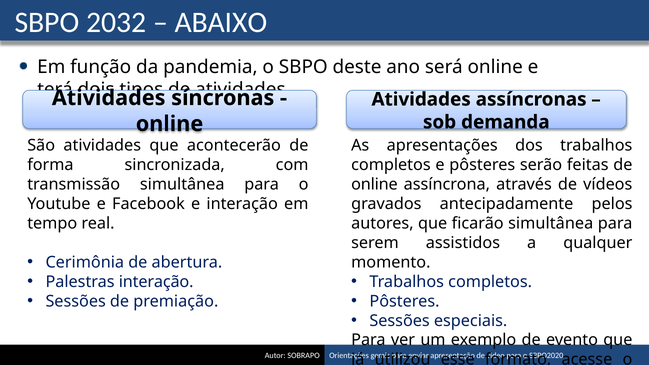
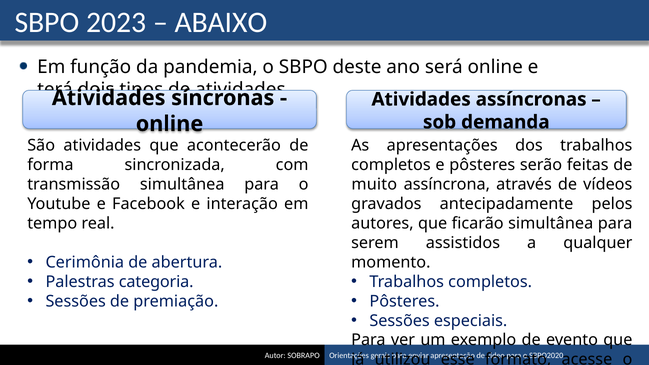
2032: 2032 -> 2023 (116, 22)
online: online -> muito (374, 184)
Palestras interação: interação -> categoria (156, 282)
